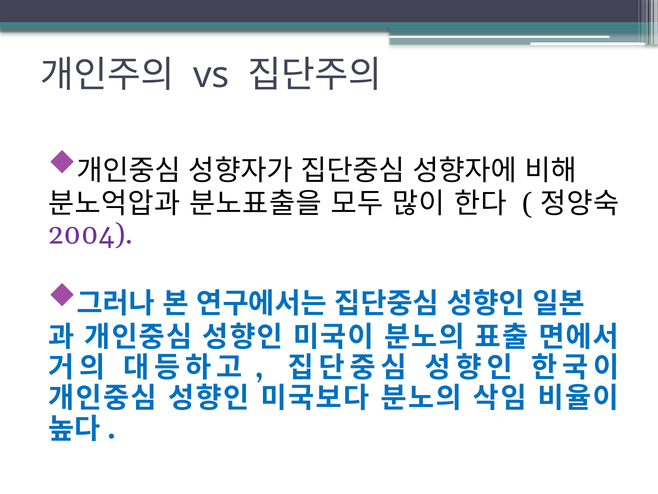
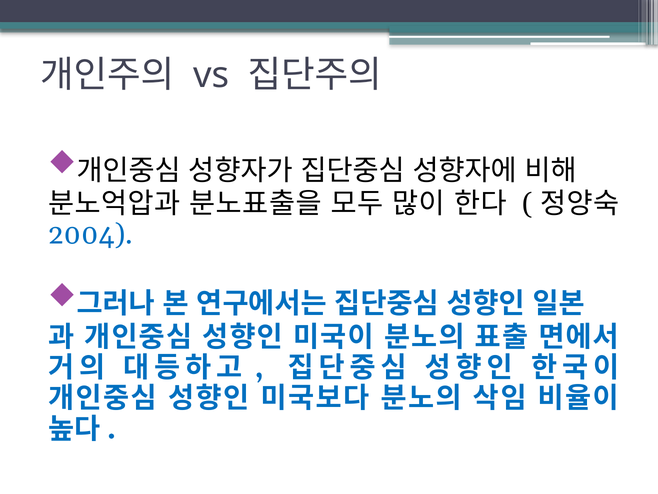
2004 colour: purple -> blue (90, 234)
